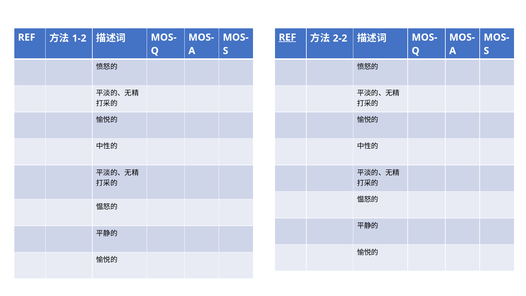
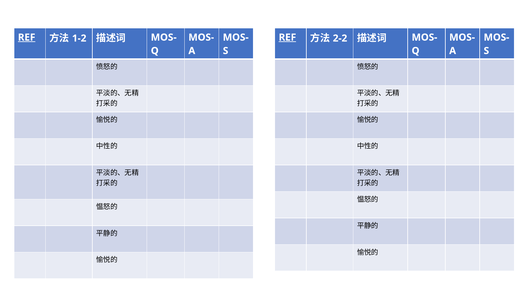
REF underline: none -> present (27, 37)
